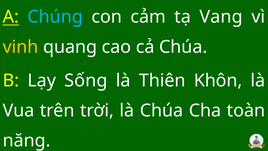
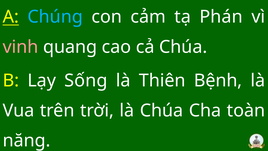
Vang: Vang -> Phán (221, 17)
vinh colour: yellow -> pink (21, 47)
Khôn: Khôn -> Bệnh (218, 80)
